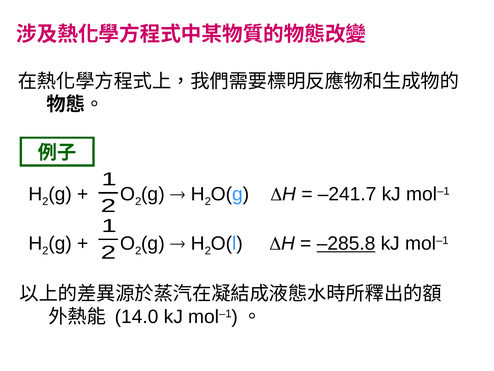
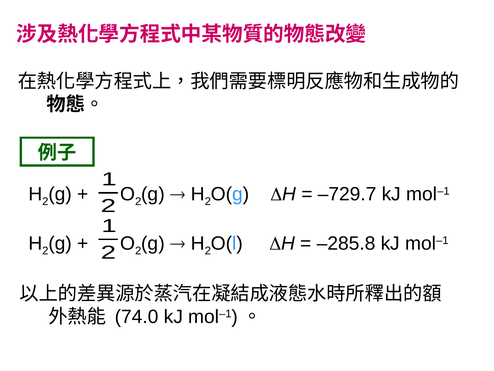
–241.7: –241.7 -> –729.7 (347, 194)
–285.8 underline: present -> none (346, 243)
14.0: 14.0 -> 74.0 (137, 316)
